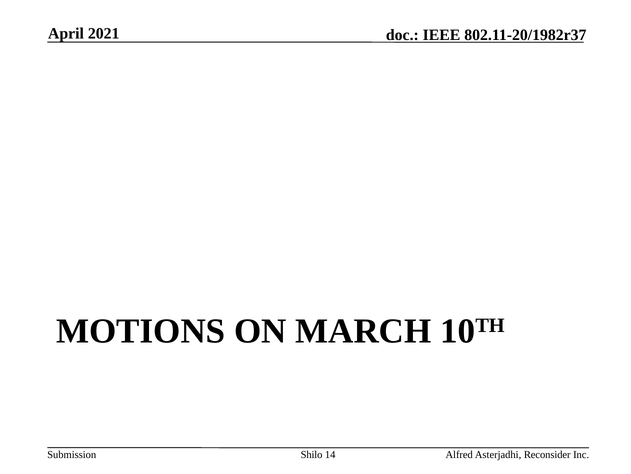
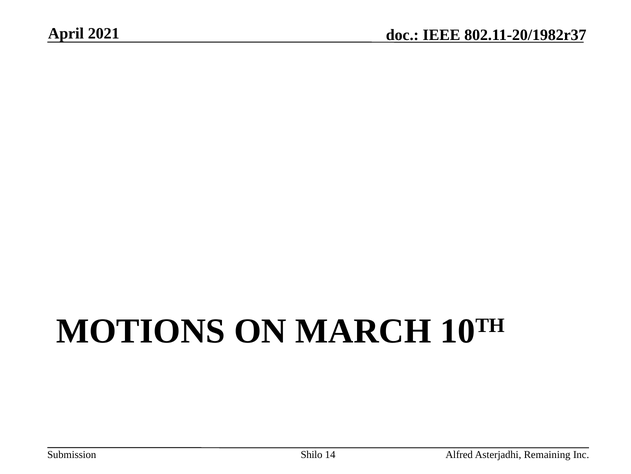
Reconsider: Reconsider -> Remaining (547, 454)
